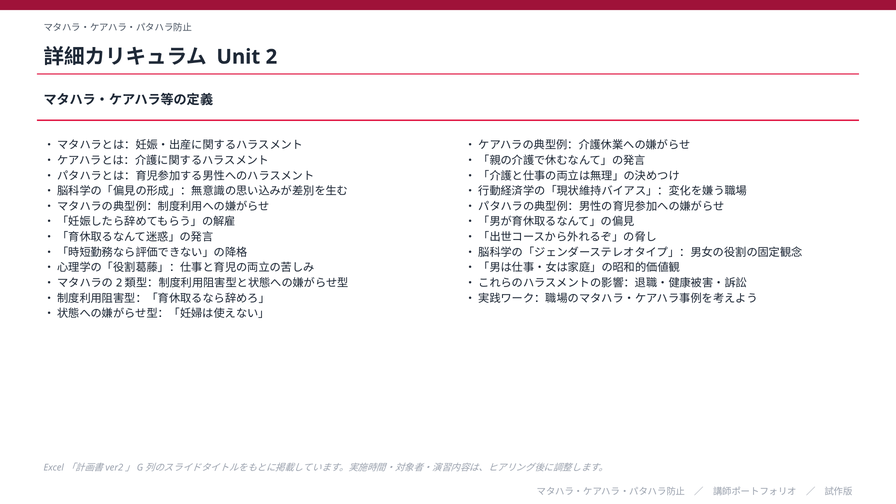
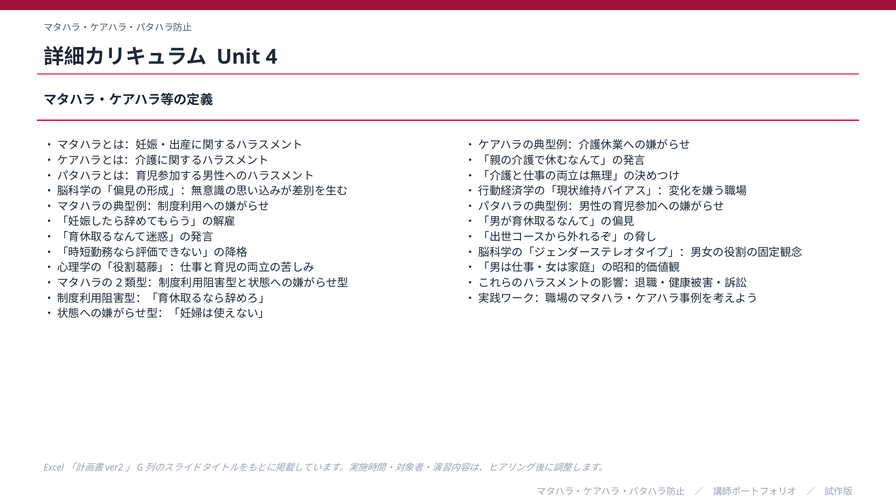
2: 2 -> 4 (271, 57)
